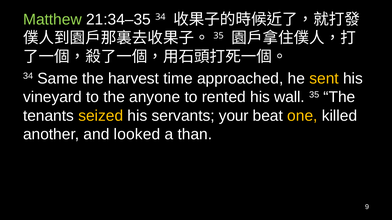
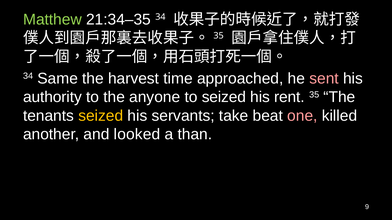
sent colour: yellow -> pink (324, 79)
vineyard: vineyard -> authority (52, 97)
to rented: rented -> seized (224, 97)
wall: wall -> rent (289, 97)
your: your -> take (234, 116)
one colour: yellow -> pink (302, 116)
